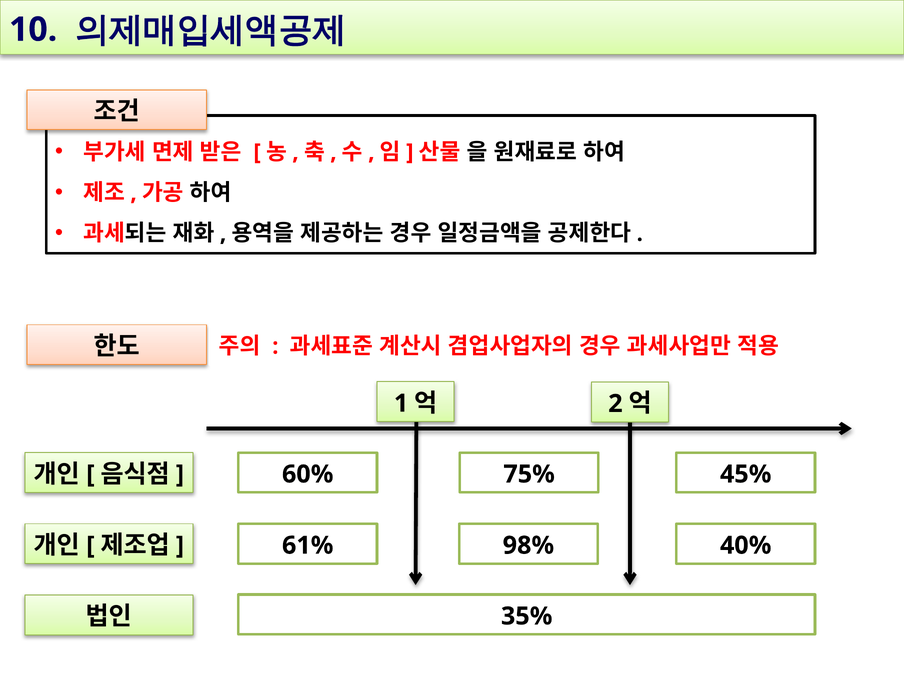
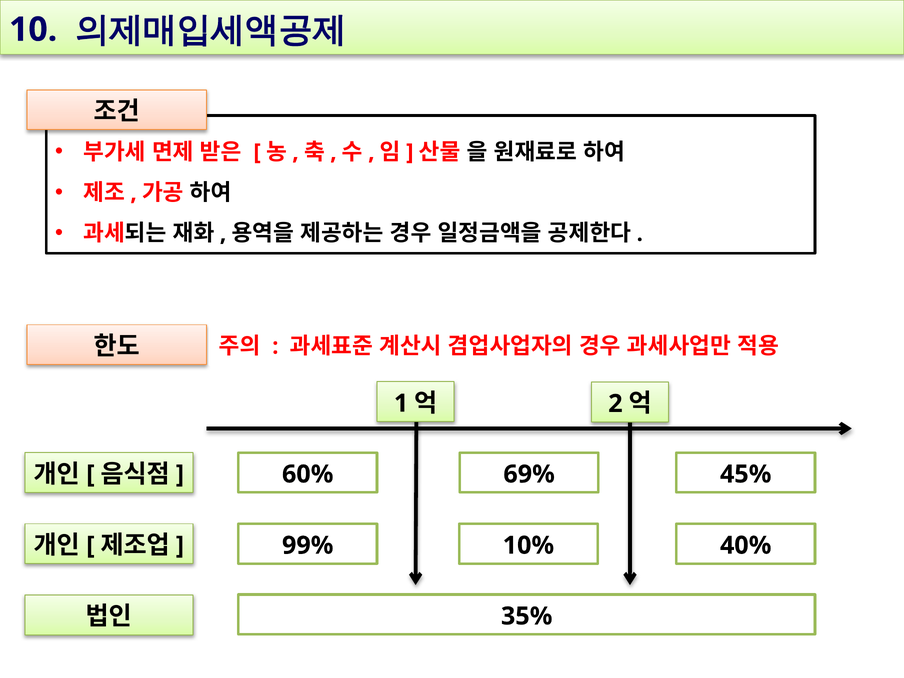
75%: 75% -> 69% (529, 474)
61%: 61% -> 99% (308, 545)
98%: 98% -> 10% (528, 545)
